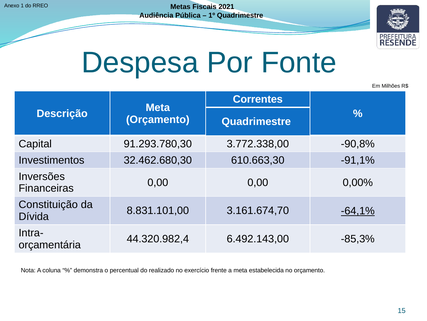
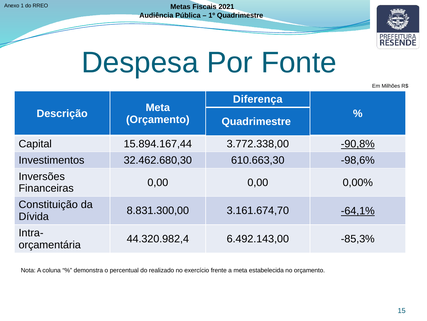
Correntes: Correntes -> Diferença (258, 99)
91.293.780,30: 91.293.780,30 -> 15.894.167,44 (158, 144)
-90,8% underline: none -> present (358, 144)
-91,1%: -91,1% -> -98,6% (358, 160)
8.831.101,00: 8.831.101,00 -> 8.831.300,00 (158, 210)
